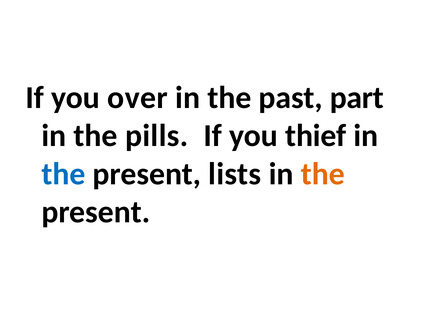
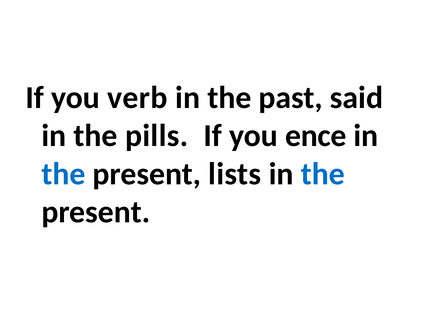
over: over -> verb (137, 98)
part: part -> said (357, 98)
thief: thief -> ence (316, 136)
the colour: orange -> blue (323, 174)
